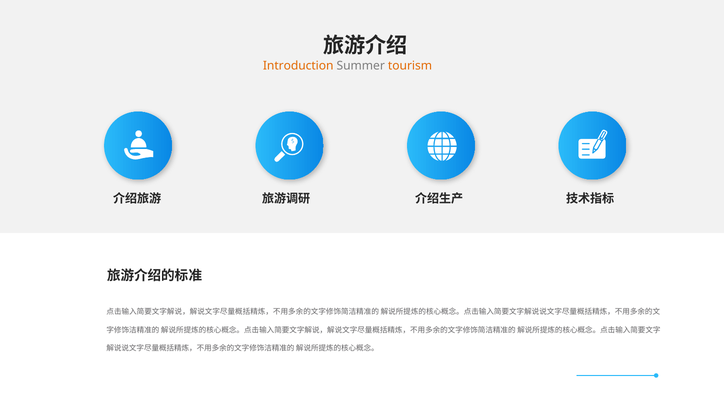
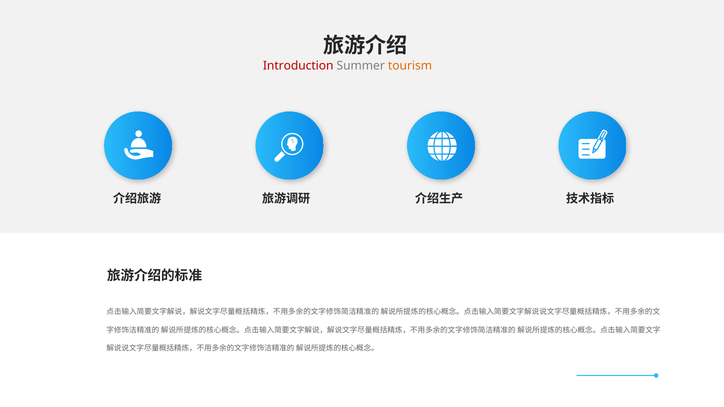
Introduction colour: orange -> red (298, 66)
